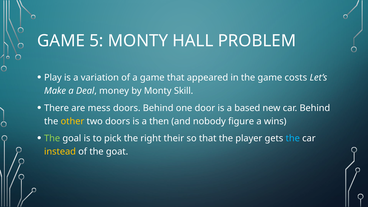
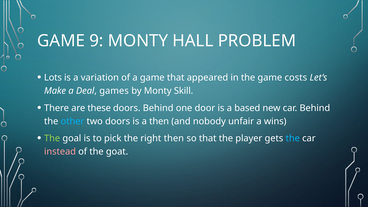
5: 5 -> 9 (96, 41)
Play: Play -> Lots (53, 78)
money: money -> games (114, 91)
mess: mess -> these (99, 108)
other colour: yellow -> light blue (72, 121)
figure: figure -> unfair (241, 121)
right their: their -> then (174, 138)
instead colour: yellow -> pink (60, 152)
